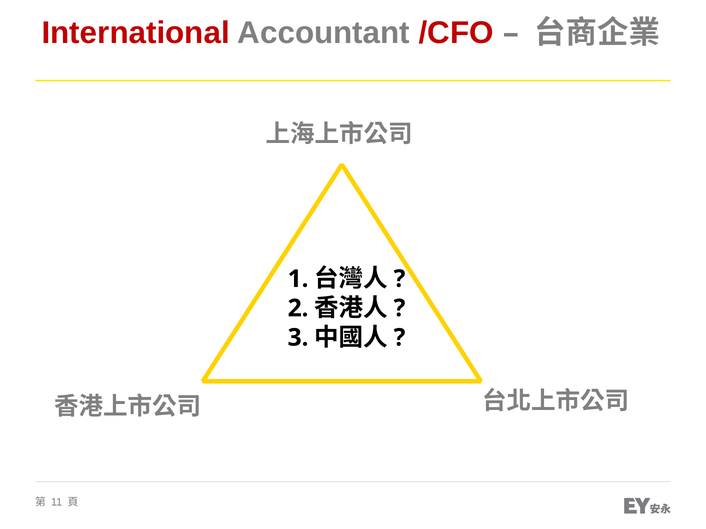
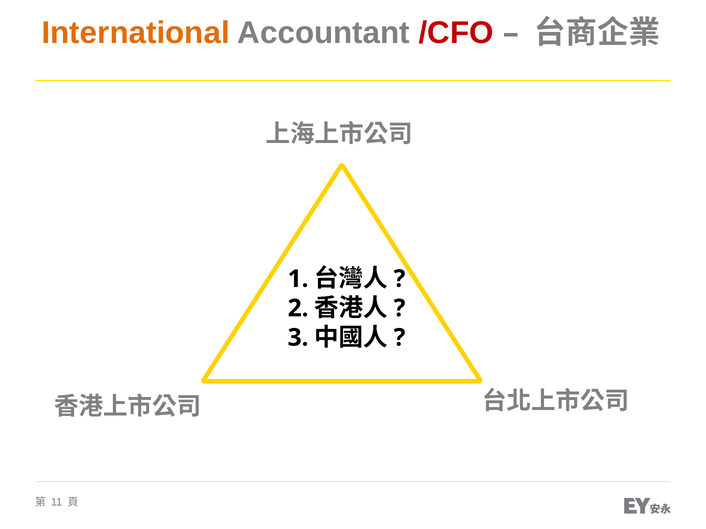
International colour: red -> orange (136, 33)
